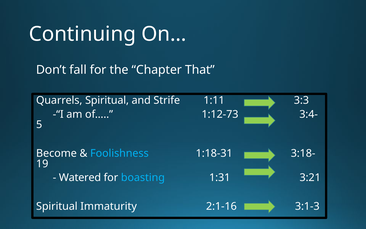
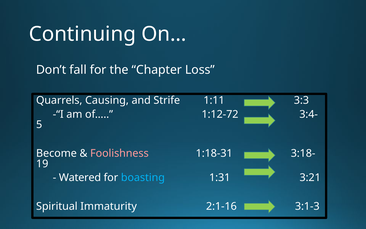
That: That -> Loss (200, 70)
Quarrels Spiritual: Spiritual -> Causing (107, 100)
1:12-73: 1:12-73 -> 1:12-72 (220, 114)
Foolishness colour: light blue -> pink (119, 153)
